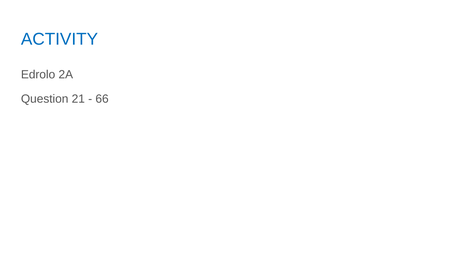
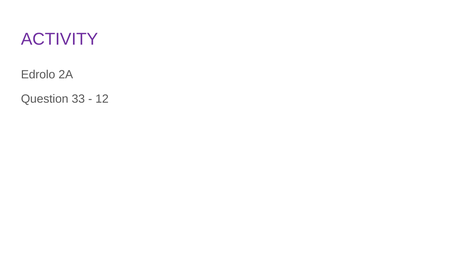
ACTIVITY colour: blue -> purple (60, 39)
21: 21 -> 33 (78, 99)
66: 66 -> 12 (102, 99)
